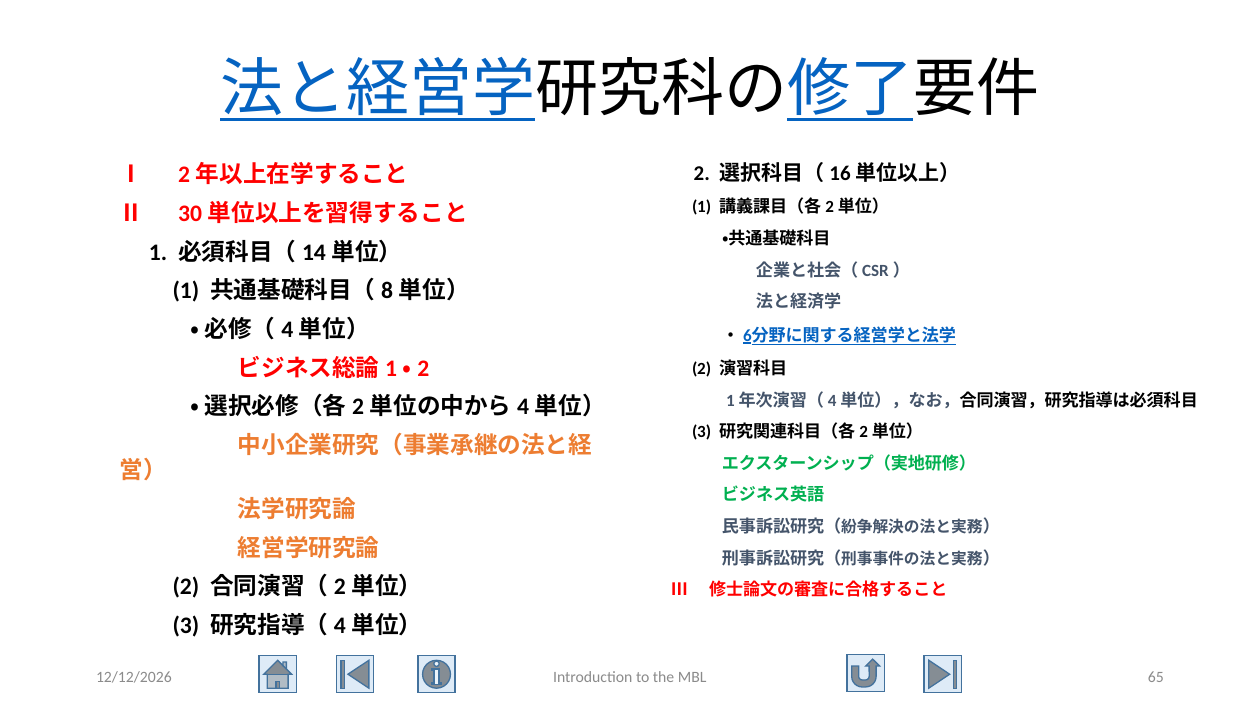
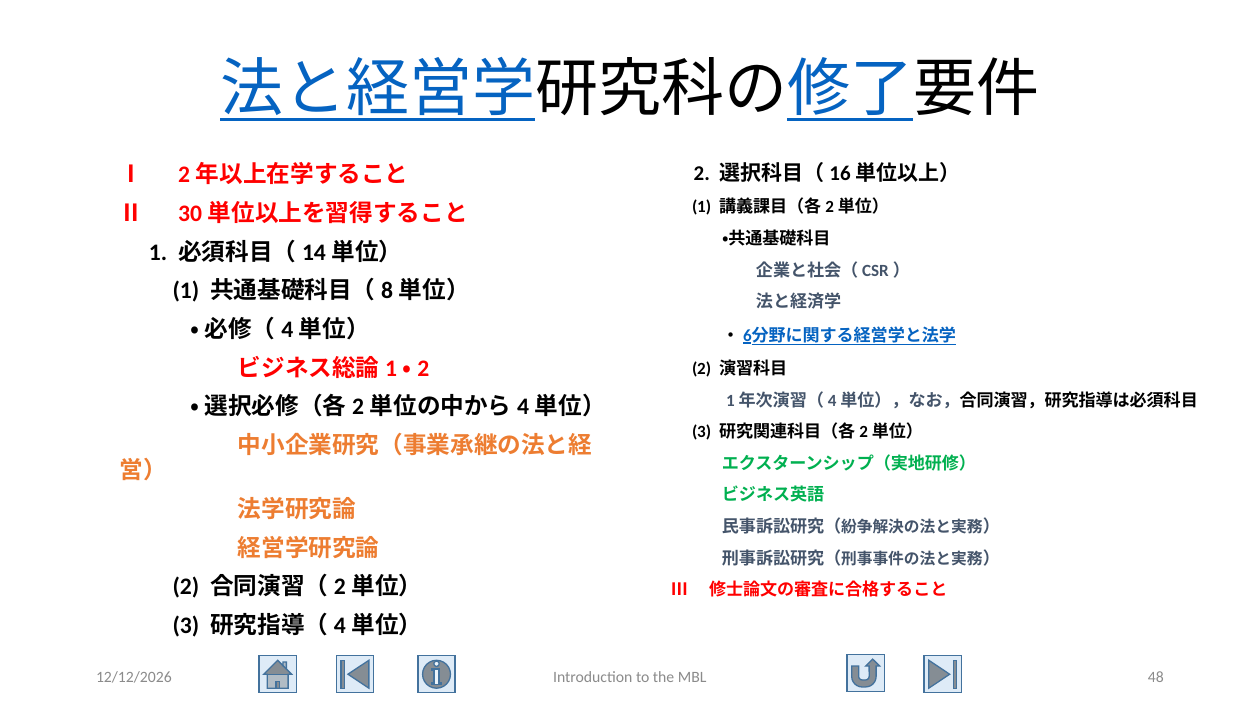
65: 65 -> 48 (1156, 677)
